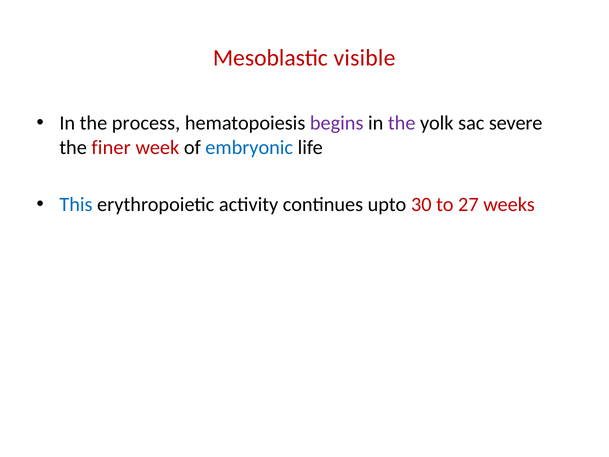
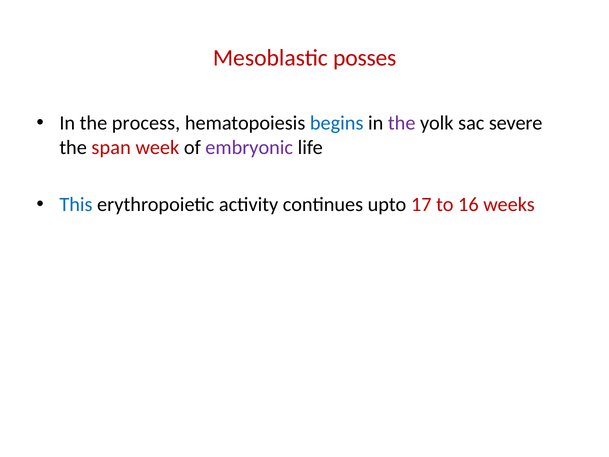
visible: visible -> posses (365, 58)
begins colour: purple -> blue (337, 123)
finer: finer -> span (111, 148)
embryonic colour: blue -> purple (249, 148)
30: 30 -> 17 (421, 204)
27: 27 -> 16 (468, 204)
